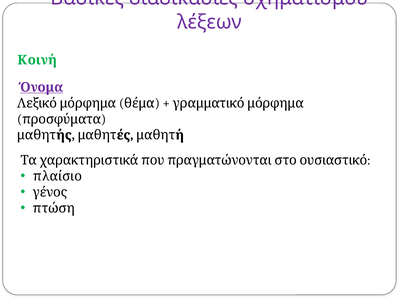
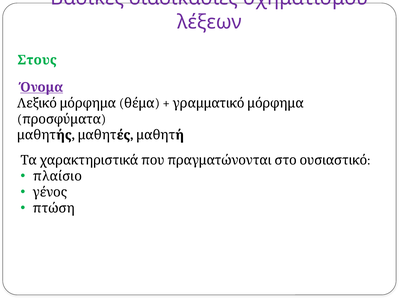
Κοινή: Κοινή -> Στους (37, 60)
